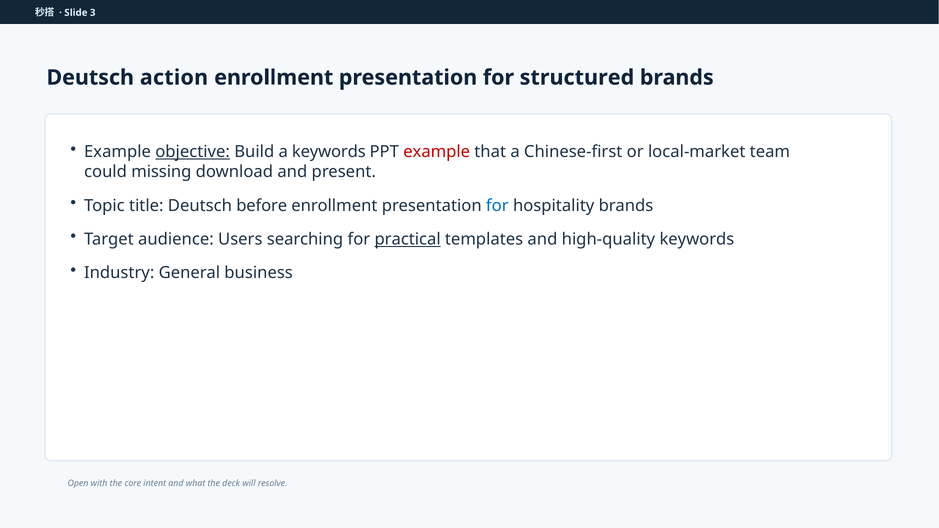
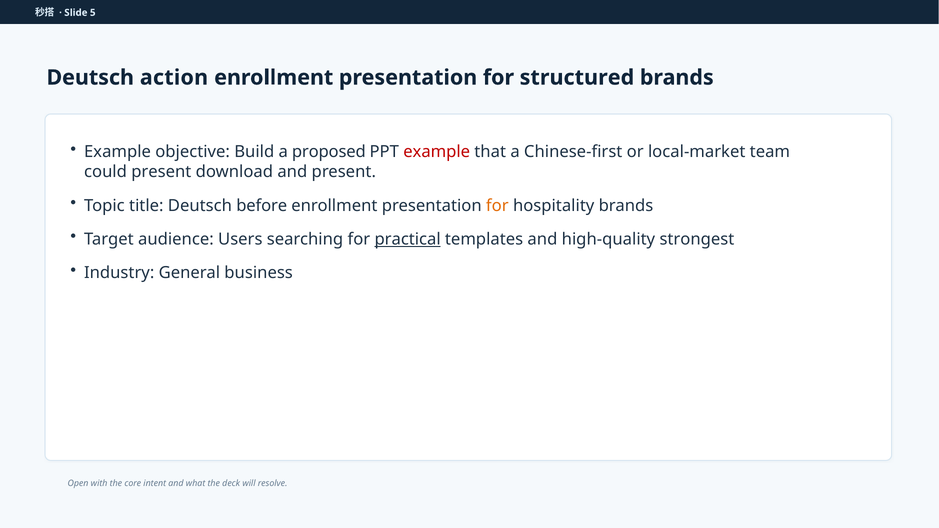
3: 3 -> 5 (93, 13)
objective underline: present -> none (193, 152)
a keywords: keywords -> proposed (329, 152)
could missing: missing -> present (161, 172)
for colour: blue -> orange (497, 206)
high-quality keywords: keywords -> strongest (697, 239)
